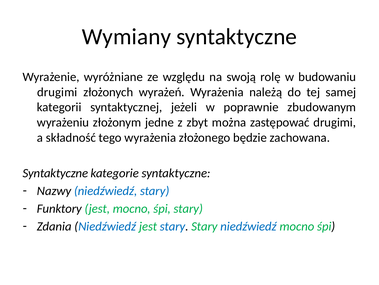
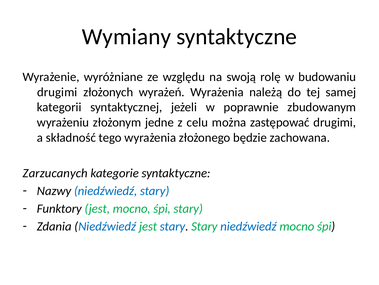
zbyt: zbyt -> celu (197, 122)
Syntaktyczne: Syntaktyczne -> Zarzucanych (55, 173)
